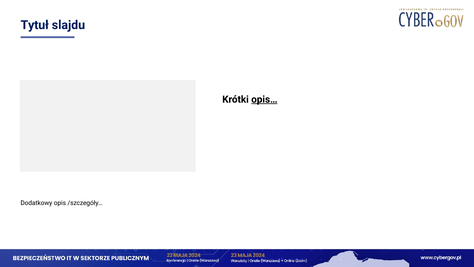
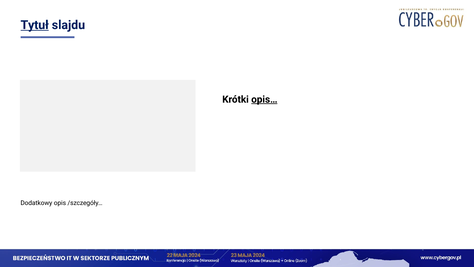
Tytuł underline: none -> present (35, 25)
